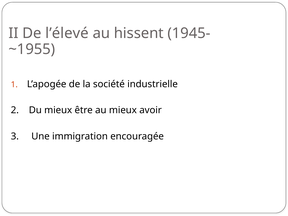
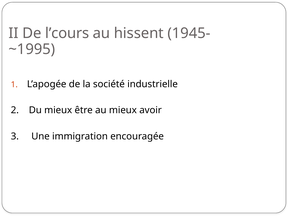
l’élevé: l’élevé -> l’cours (67, 33)
~1955: ~1955 -> ~1995 (32, 49)
